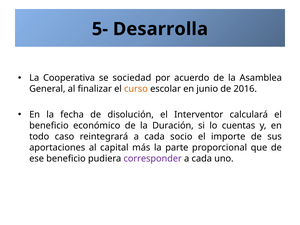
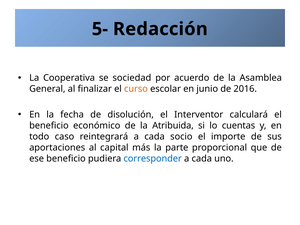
Desarrolla: Desarrolla -> Redacción (160, 29)
Duración: Duración -> Atribuida (173, 126)
corresponder colour: purple -> blue (153, 159)
